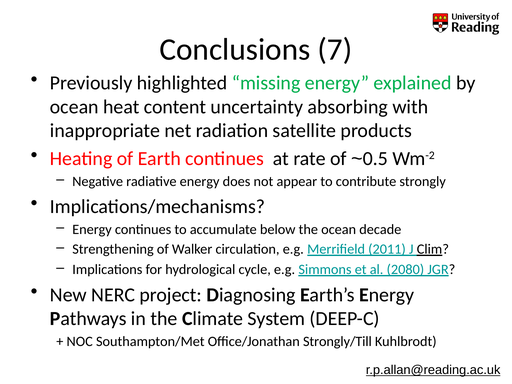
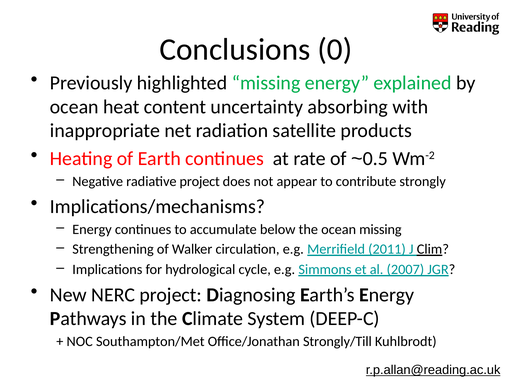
7: 7 -> 0 (335, 50)
radiative energy: energy -> project (200, 182)
ocean decade: decade -> missing (380, 229)
2080: 2080 -> 2007 (405, 270)
